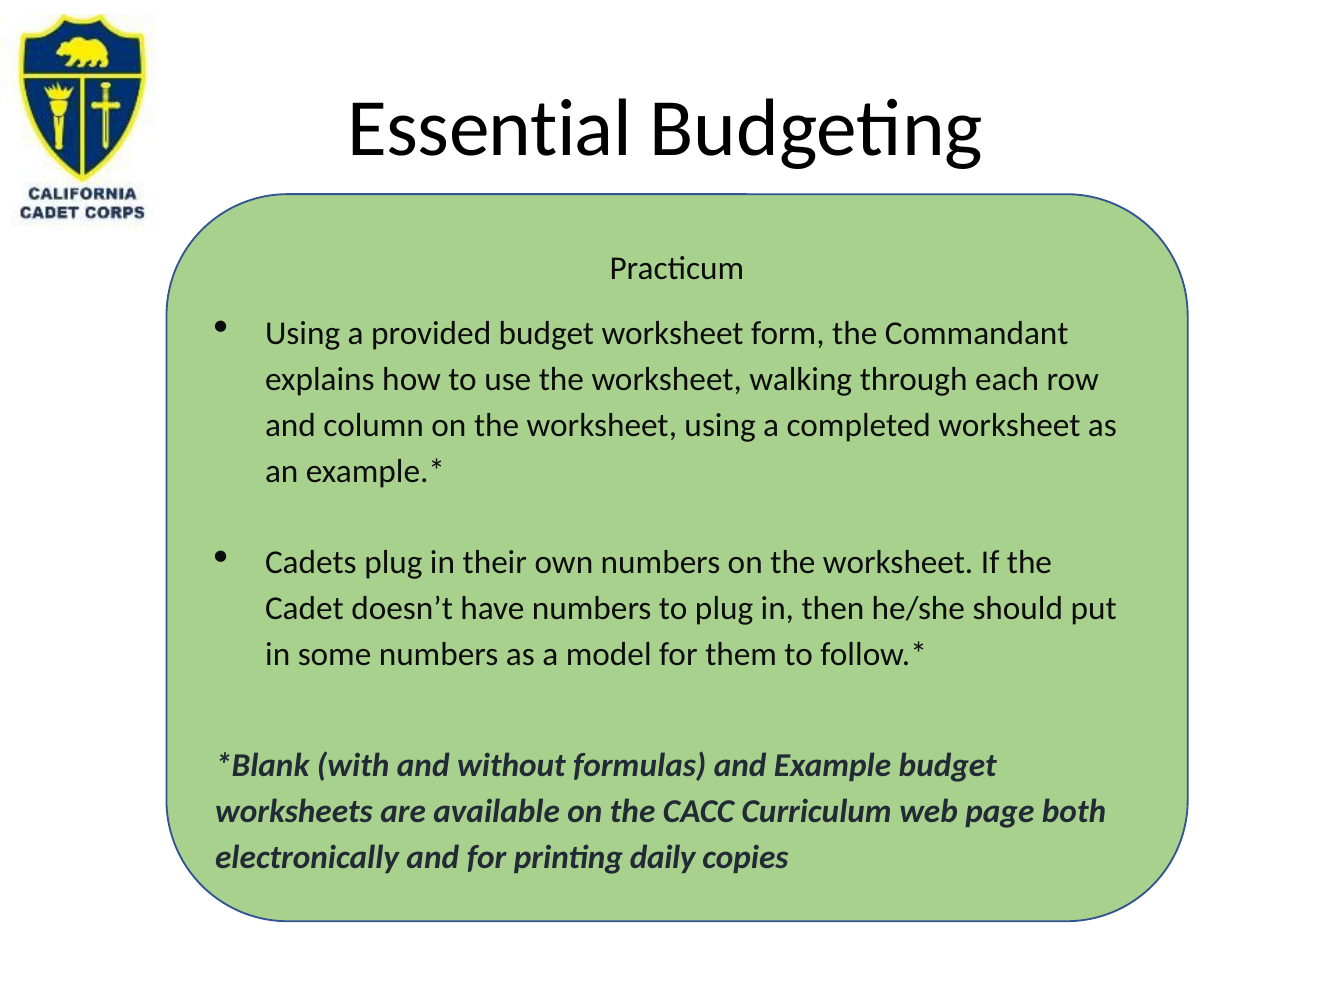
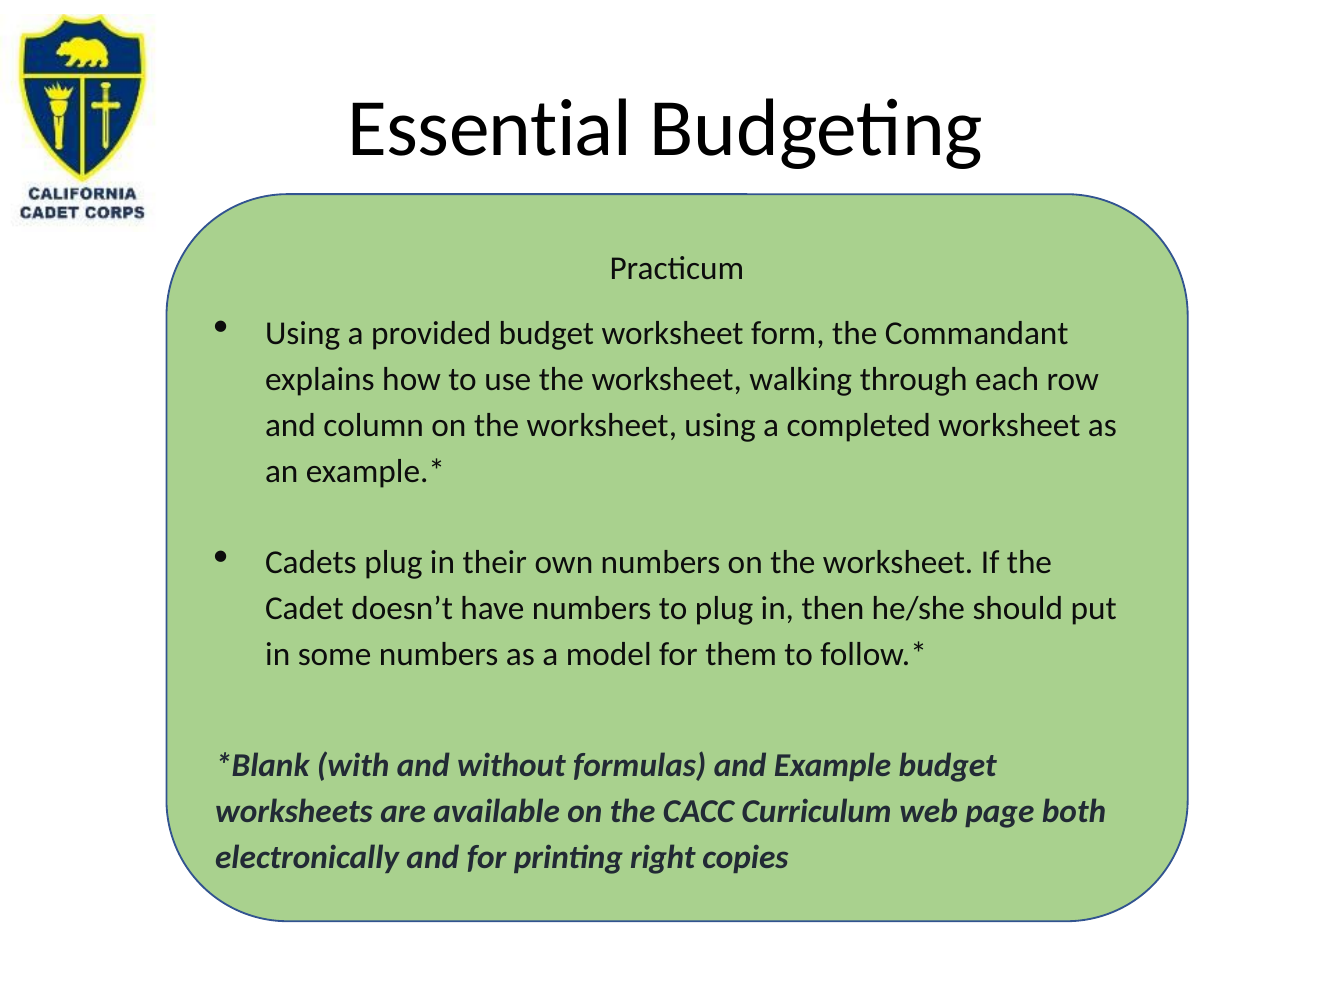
daily: daily -> right (663, 857)
